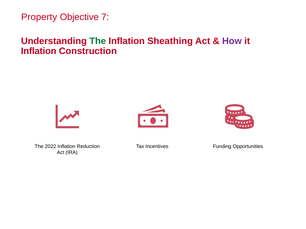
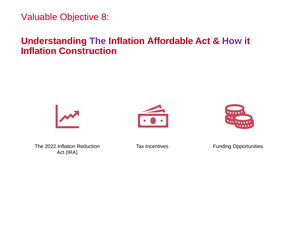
Property: Property -> Valuable (39, 17)
7: 7 -> 8 (105, 17)
The colour: green -> purple (98, 41)
Sheathing: Sheathing -> Affordable (170, 41)
